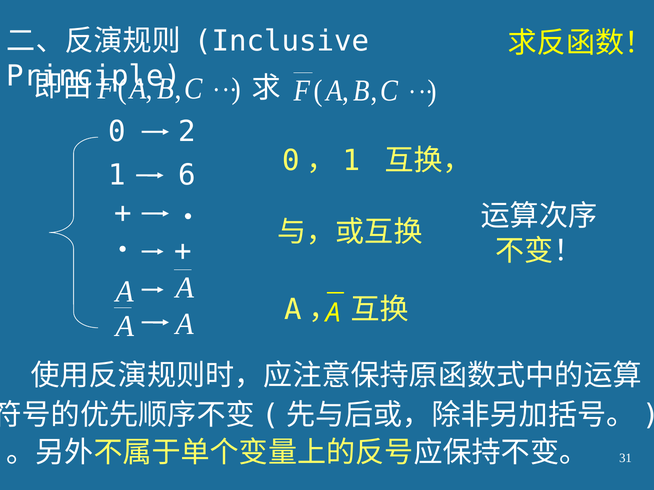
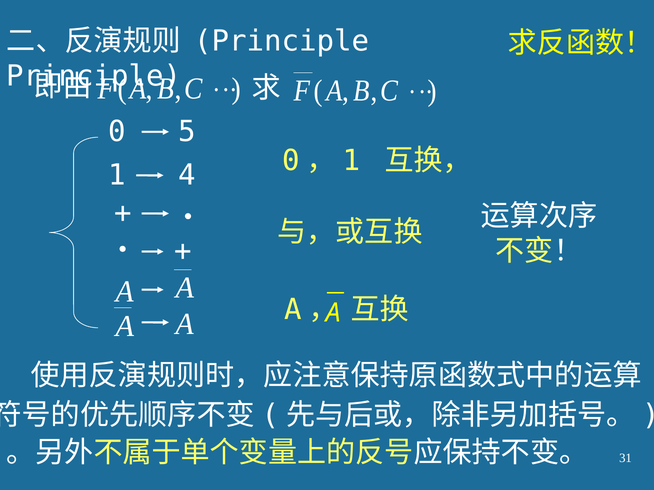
Inclusive: Inclusive -> Principle (282, 41)
2: 2 -> 5 (187, 132)
6: 6 -> 4 (187, 175)
